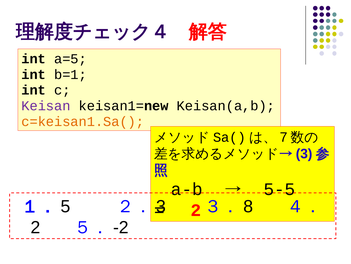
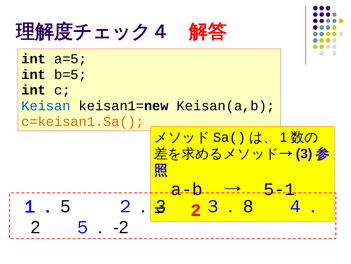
b=1: b=1 -> b=5 (70, 74)
Keisan colour: purple -> blue (46, 106)
7: 7 -> 1 (284, 137)
5-5: 5-5 -> 5-1 (279, 189)
